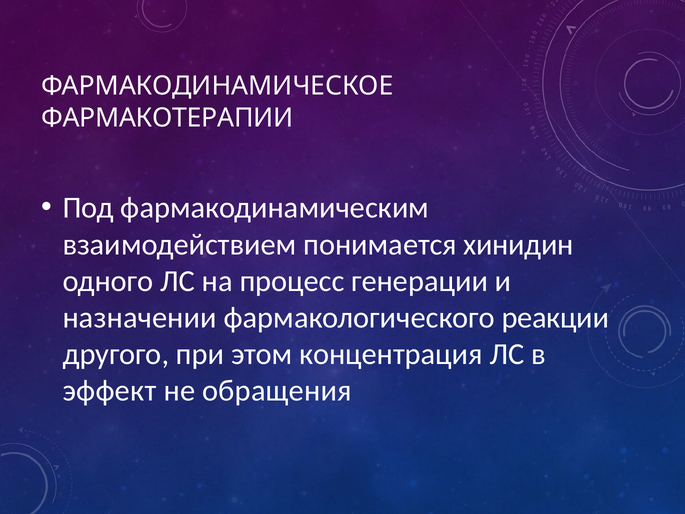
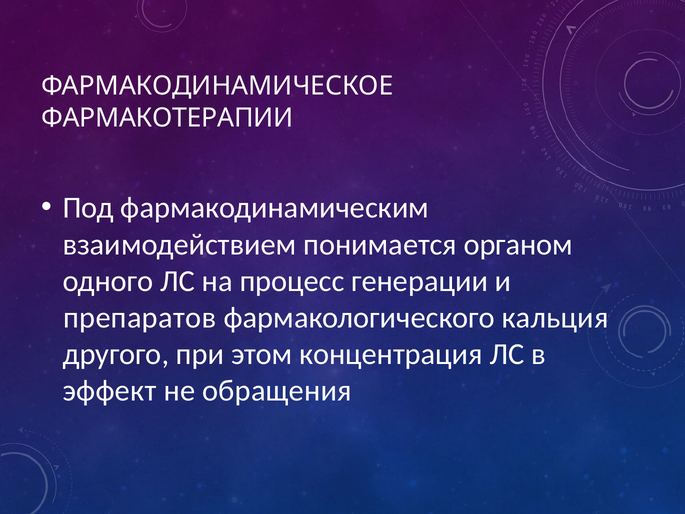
хинидин: хинидин -> органом (518, 244)
назначении: назначении -> препаратов (140, 318)
реакции: реакции -> кальция (555, 318)
